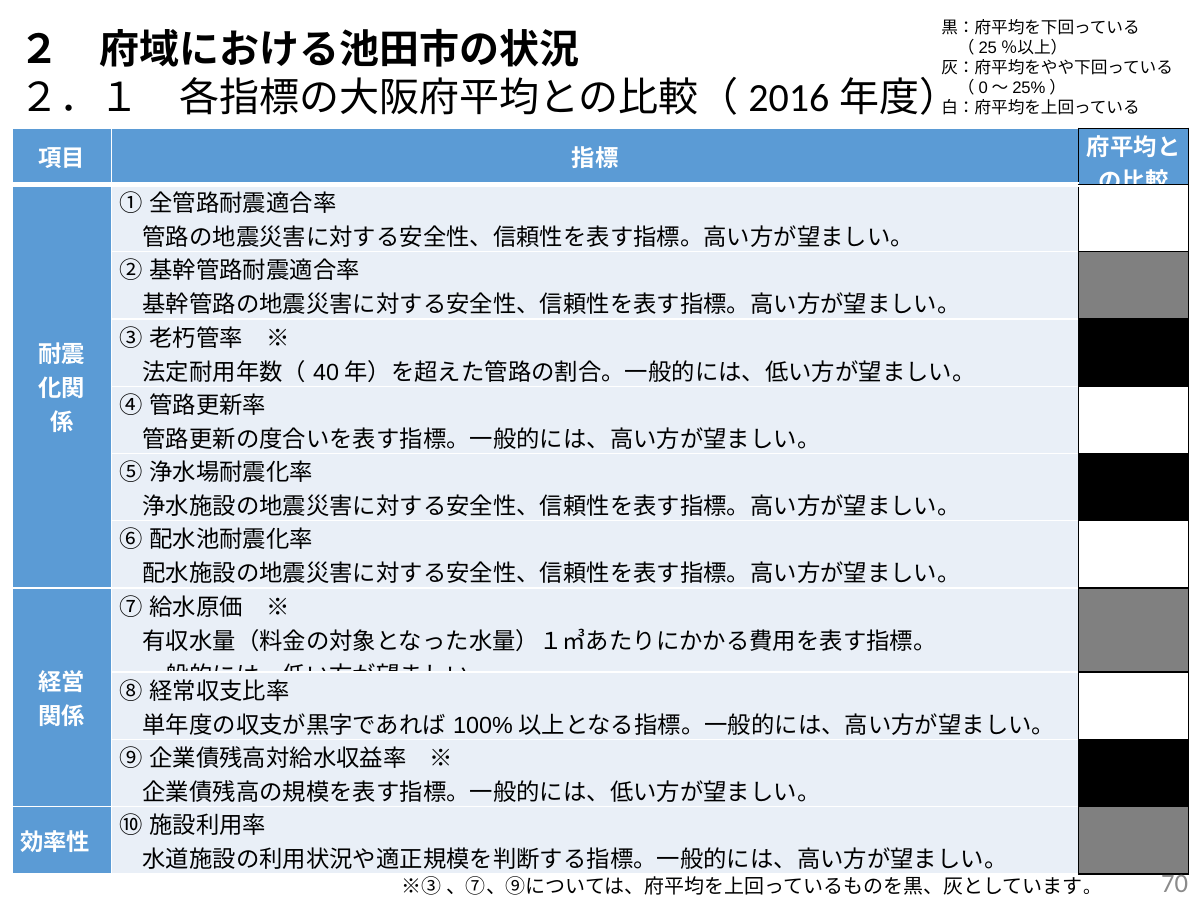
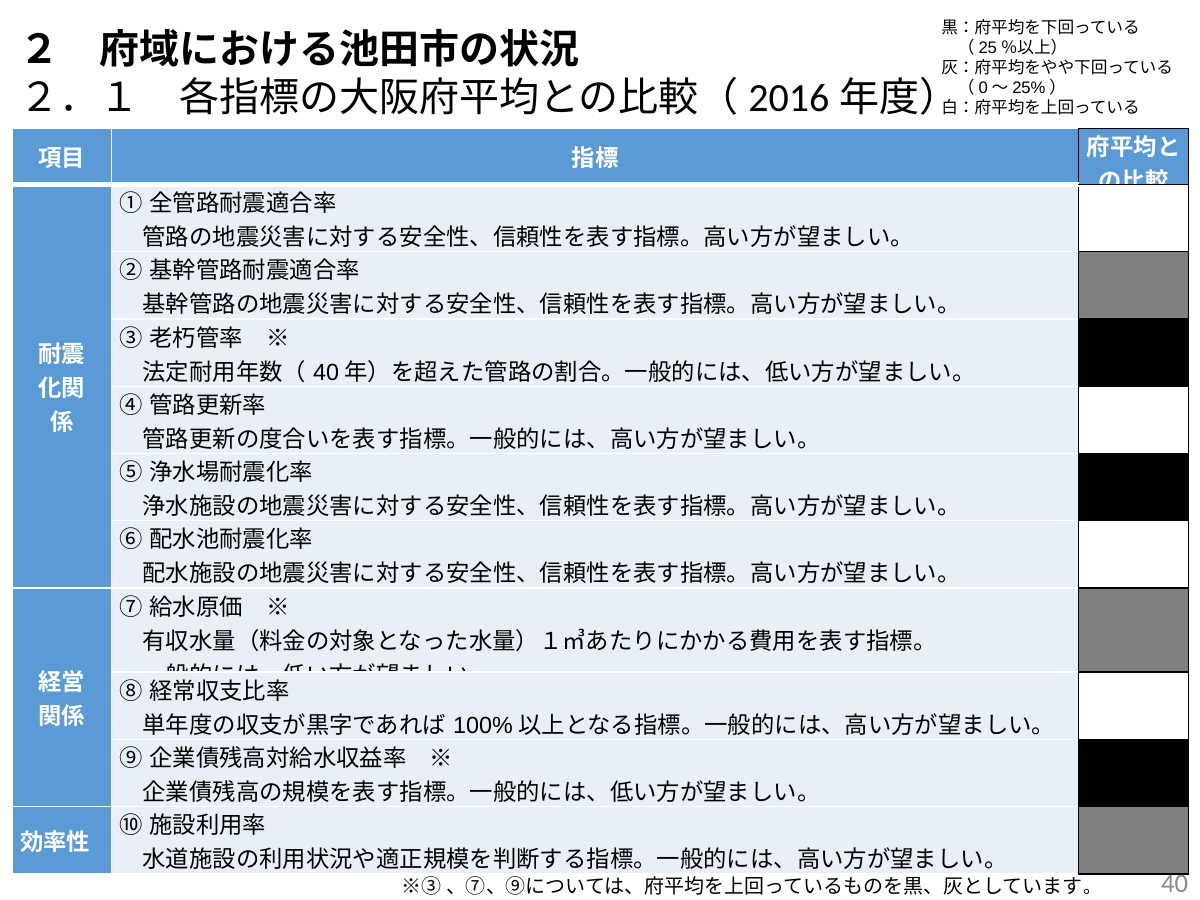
70: 70 -> 40 (1175, 884)
